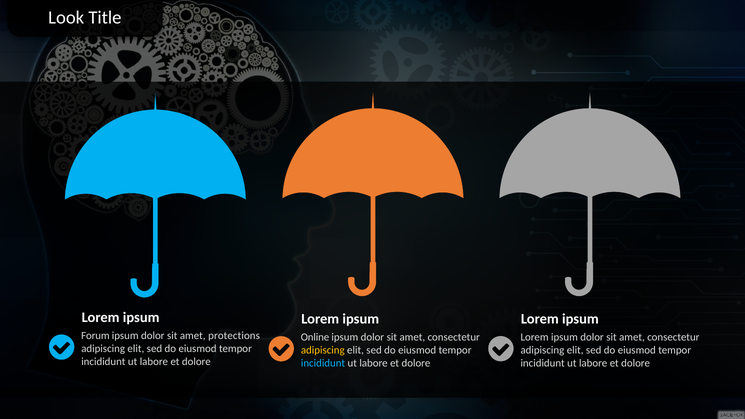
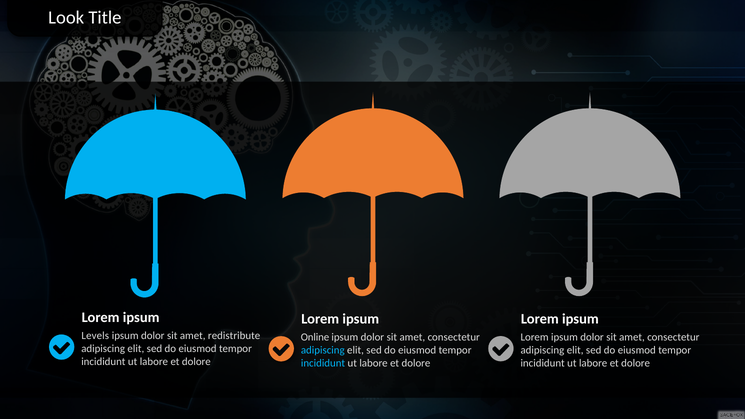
Forum: Forum -> Levels (95, 336)
protections: protections -> redistribute (234, 336)
adipiscing colour: yellow -> light blue (323, 350)
